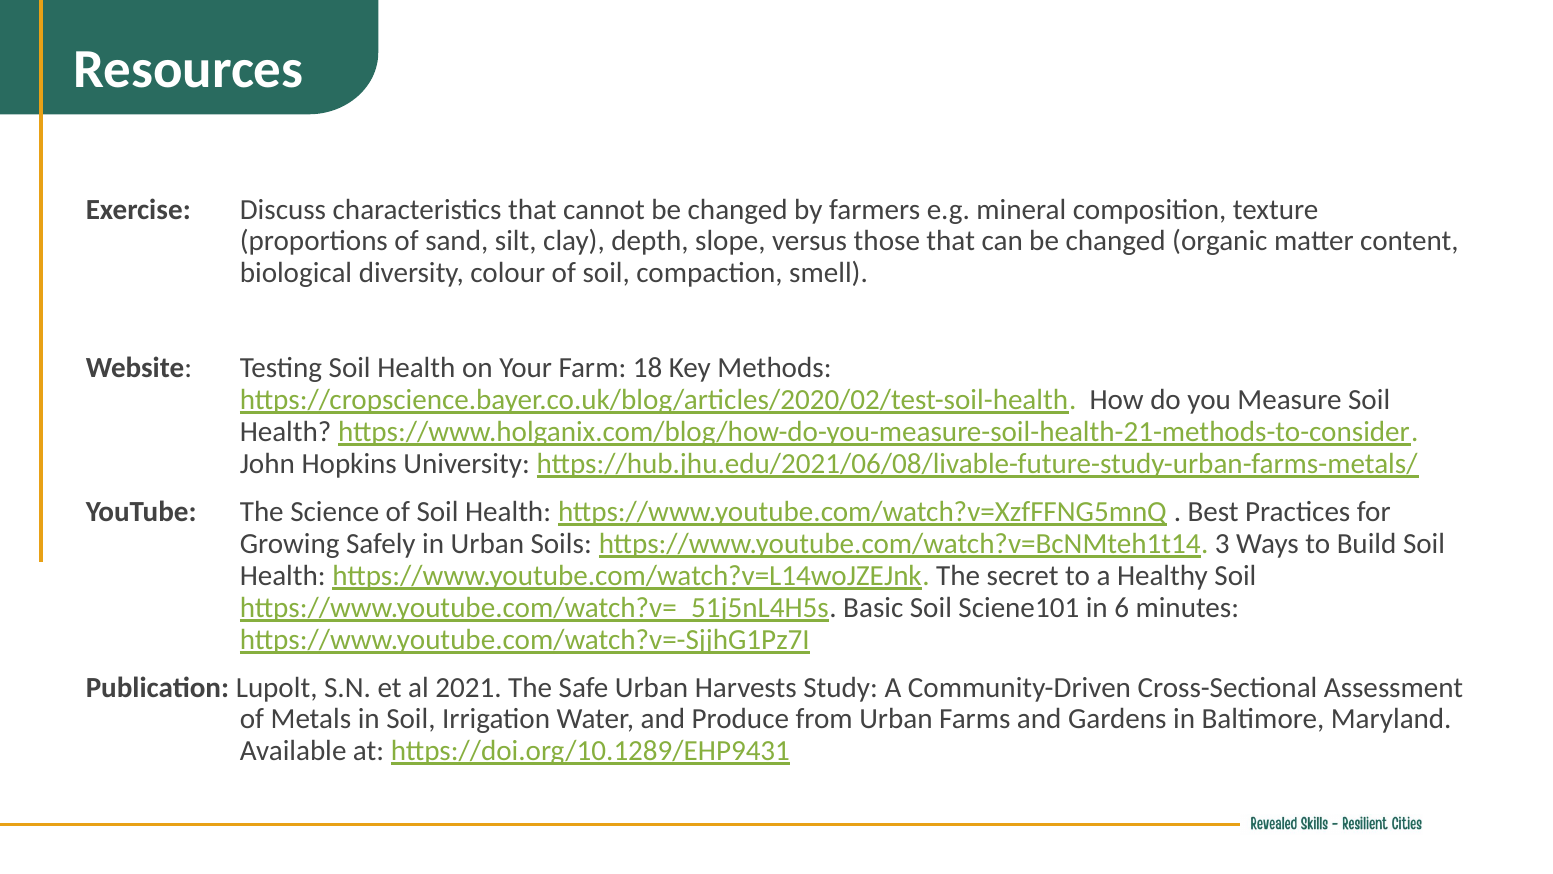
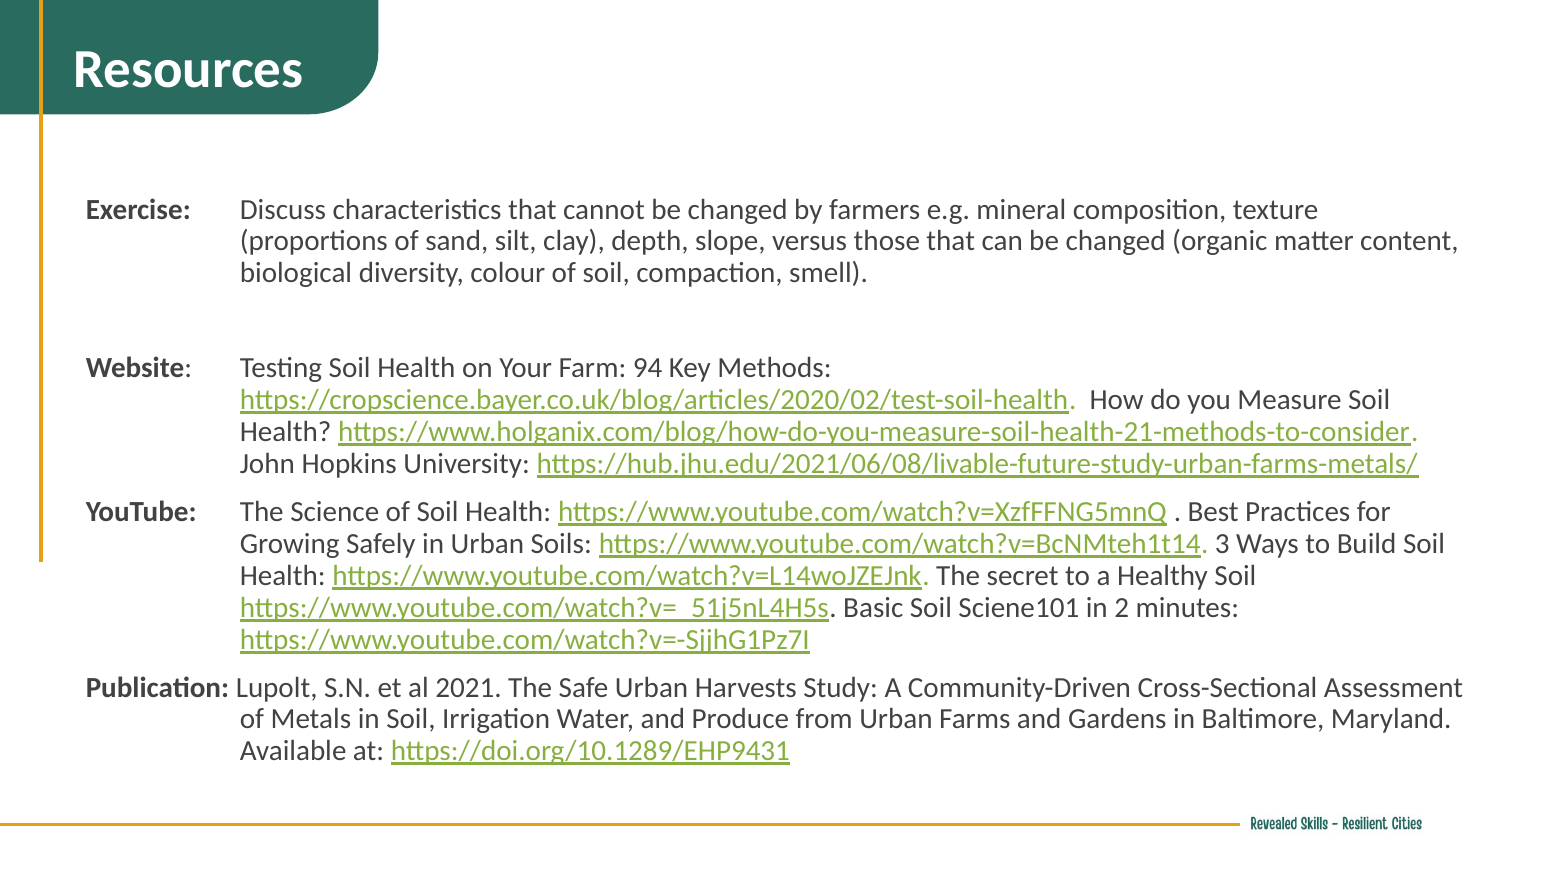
18: 18 -> 94 (648, 368)
6: 6 -> 2 (1122, 608)
